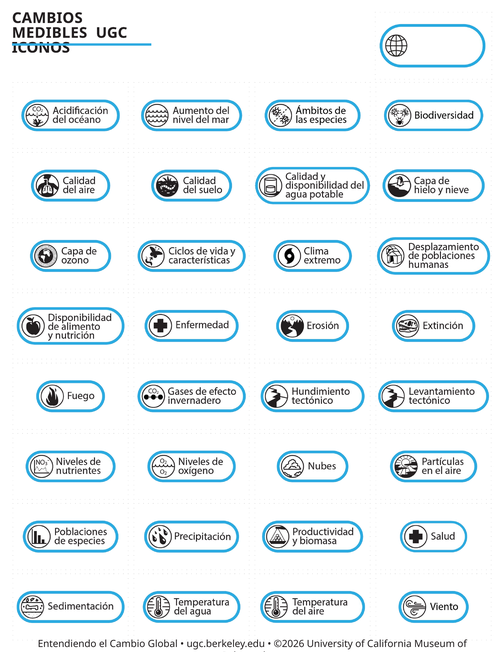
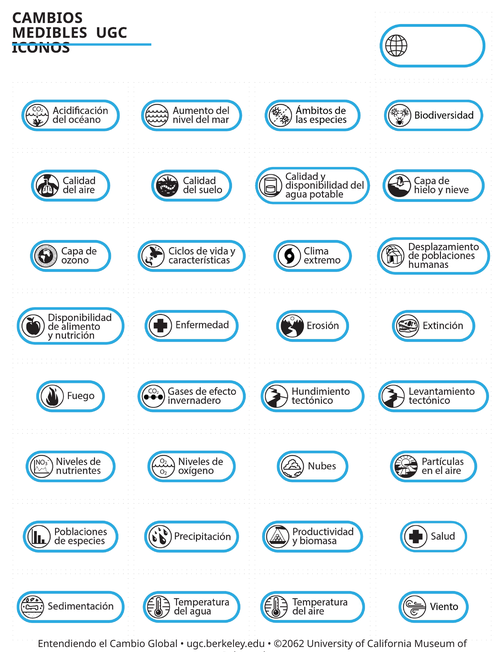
©2026: ©2026 -> ©2062 (289, 644)
